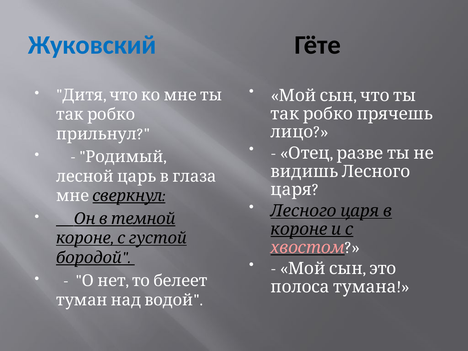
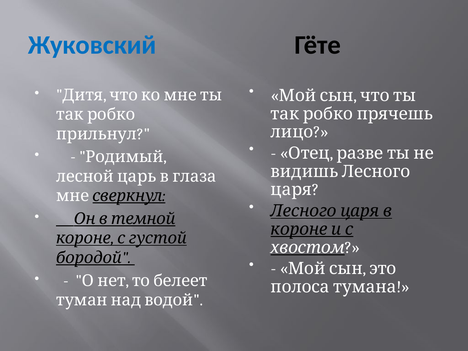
хвостом colour: pink -> white (308, 247)
